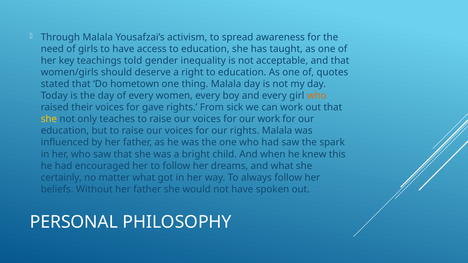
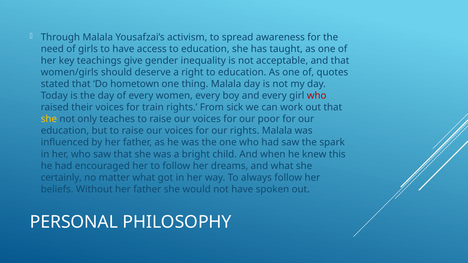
told: told -> give (133, 61)
who colour: orange -> red (317, 96)
gave: gave -> train (153, 107)
our work: work -> poor (269, 119)
